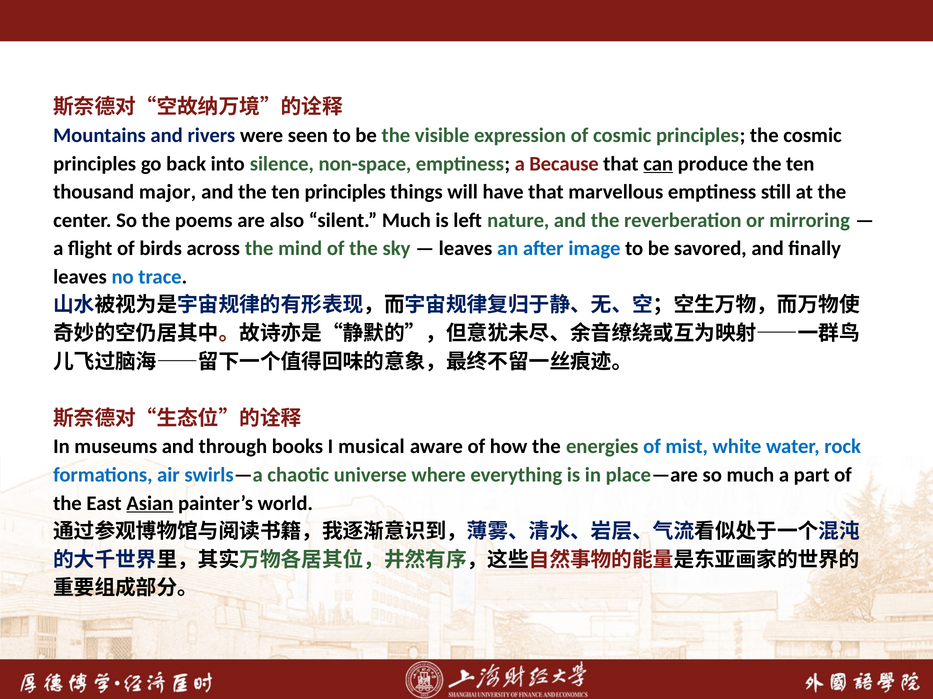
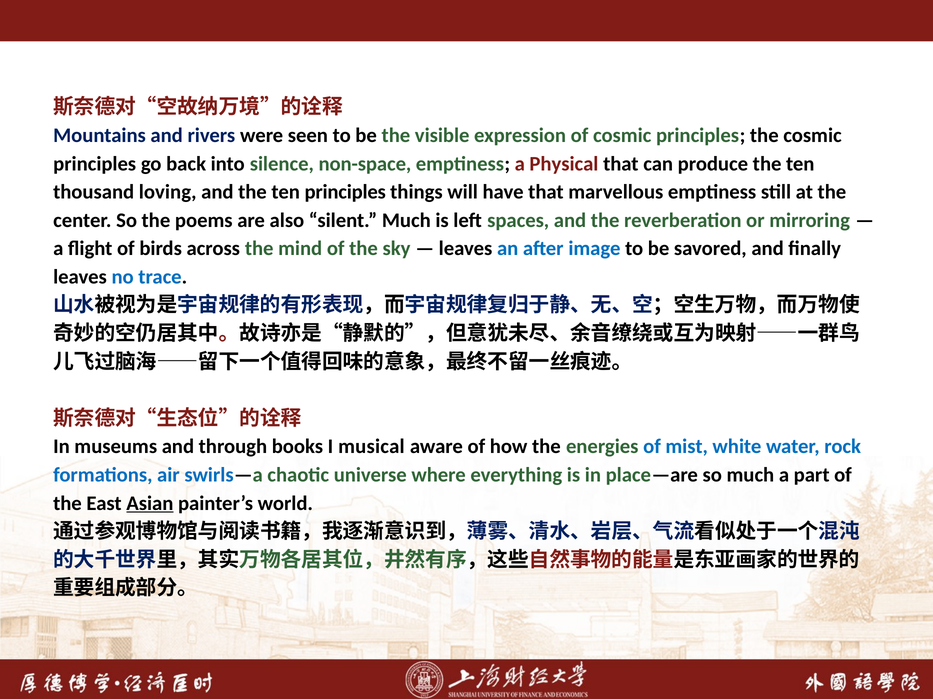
Because: Because -> Physical (564, 164)
can underline: present -> none (658, 164)
major: major -> loving (168, 192)
nature: nature -> spaces (518, 221)
